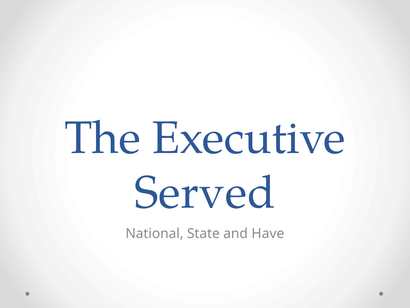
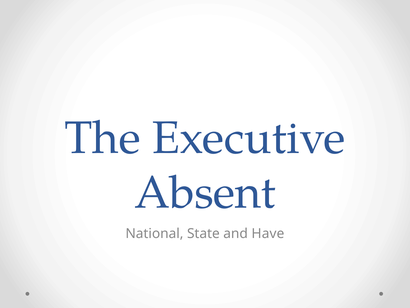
Served: Served -> Absent (205, 192)
